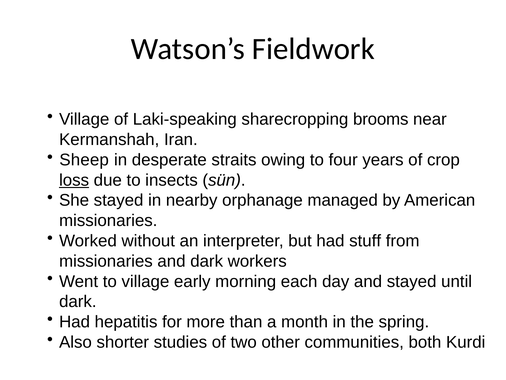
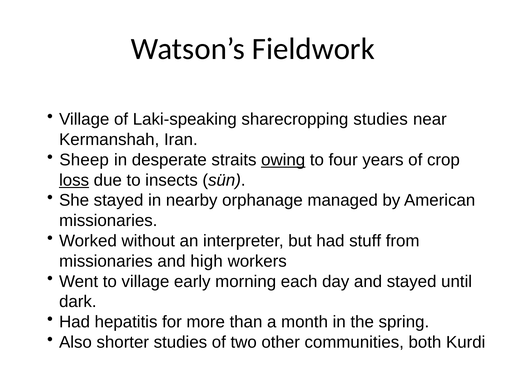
sharecropping brooms: brooms -> studies (381, 119)
owing underline: none -> present (283, 160)
and dark: dark -> high (207, 261)
